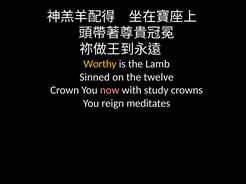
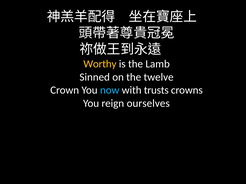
now colour: pink -> light blue (110, 90)
study: study -> trusts (156, 90)
meditates: meditates -> ourselves (148, 104)
